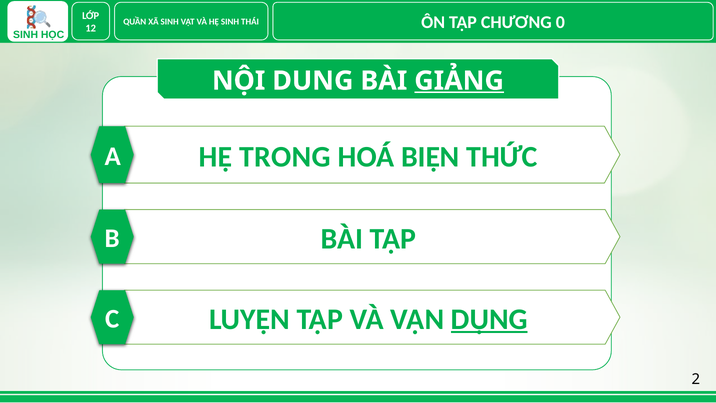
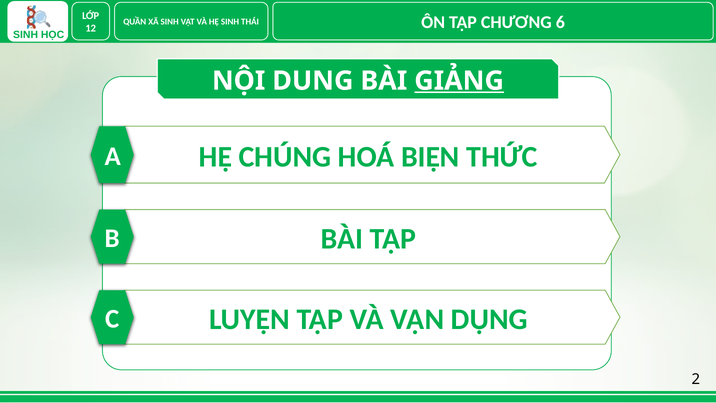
0: 0 -> 6 (560, 22)
TRONG: TRONG -> CHÚNG (285, 157)
DỤNG underline: present -> none (489, 319)
